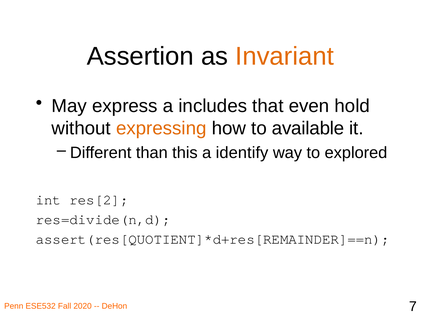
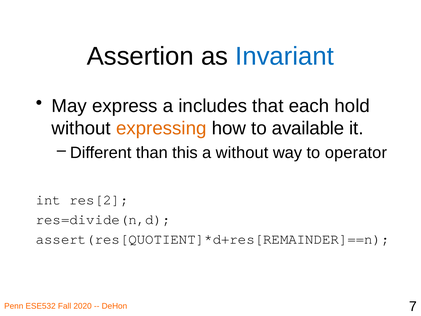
Invariant colour: orange -> blue (285, 56)
even: even -> each (309, 106)
a identify: identify -> without (242, 152)
explored: explored -> operator (356, 152)
